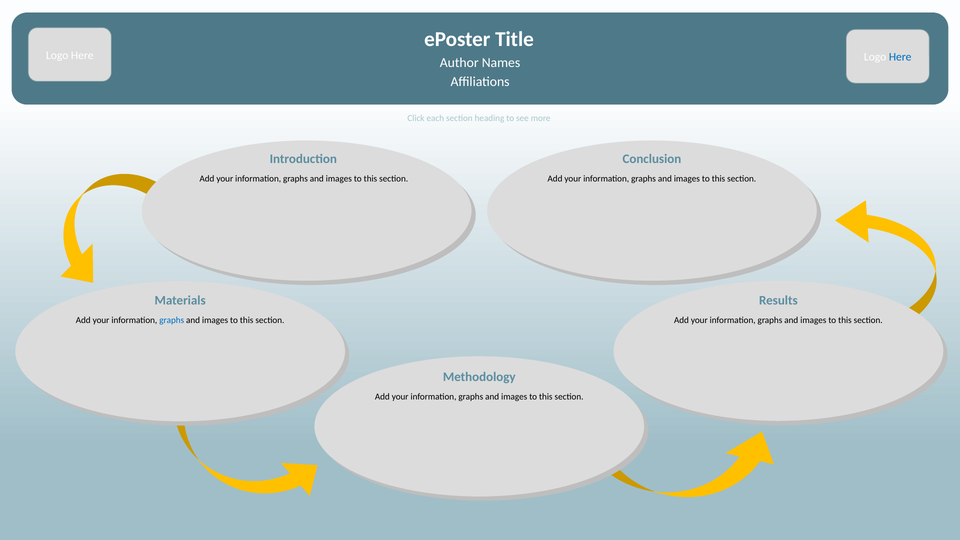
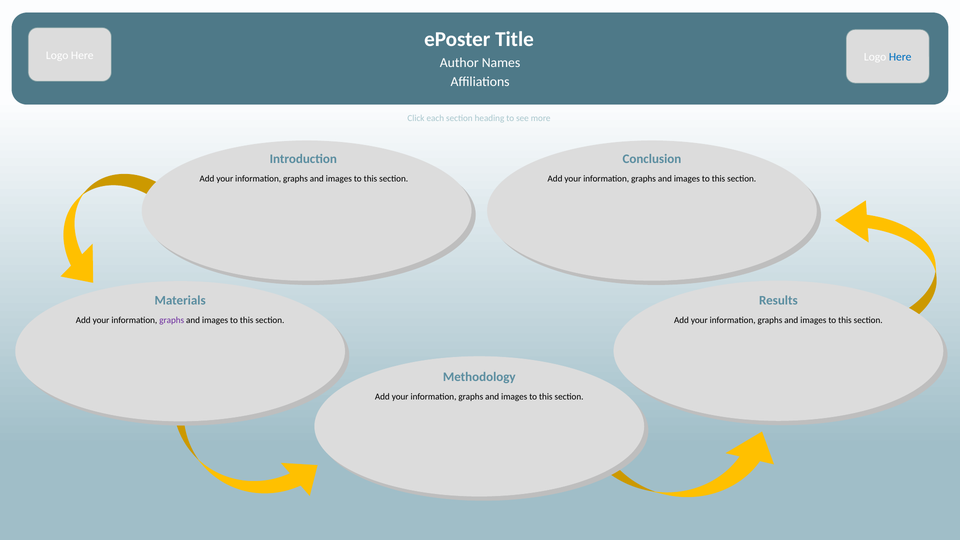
graphs colour: blue -> purple (172, 320)
